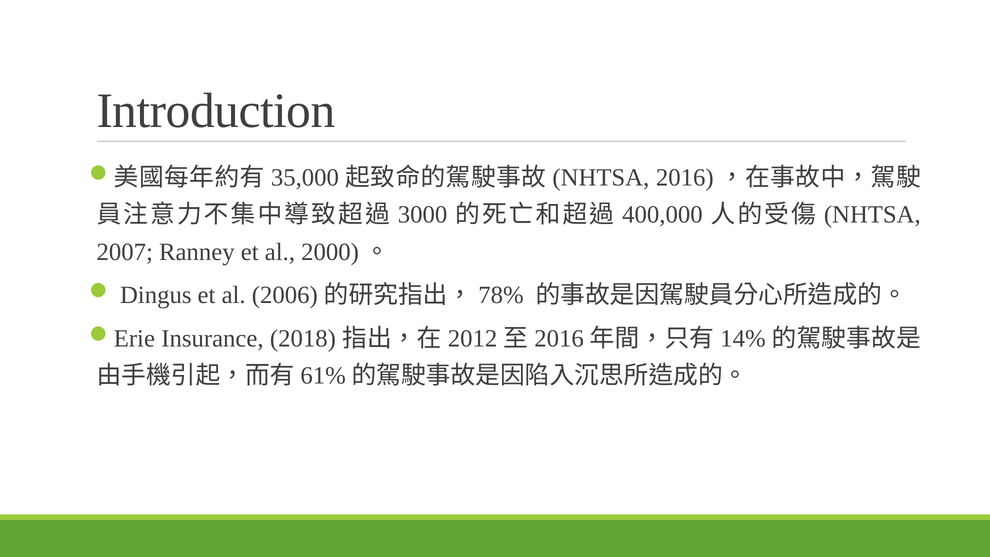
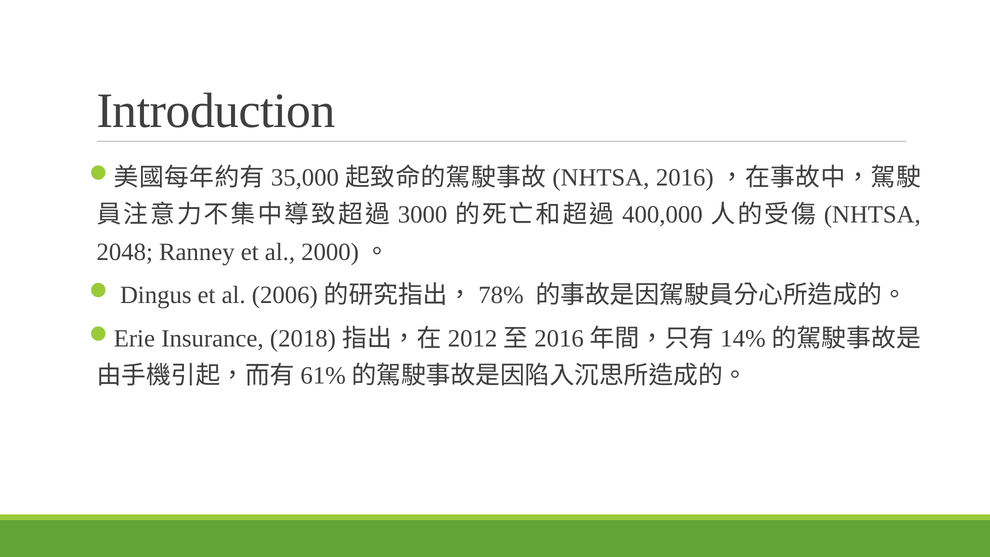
2007: 2007 -> 2048 (125, 252)
